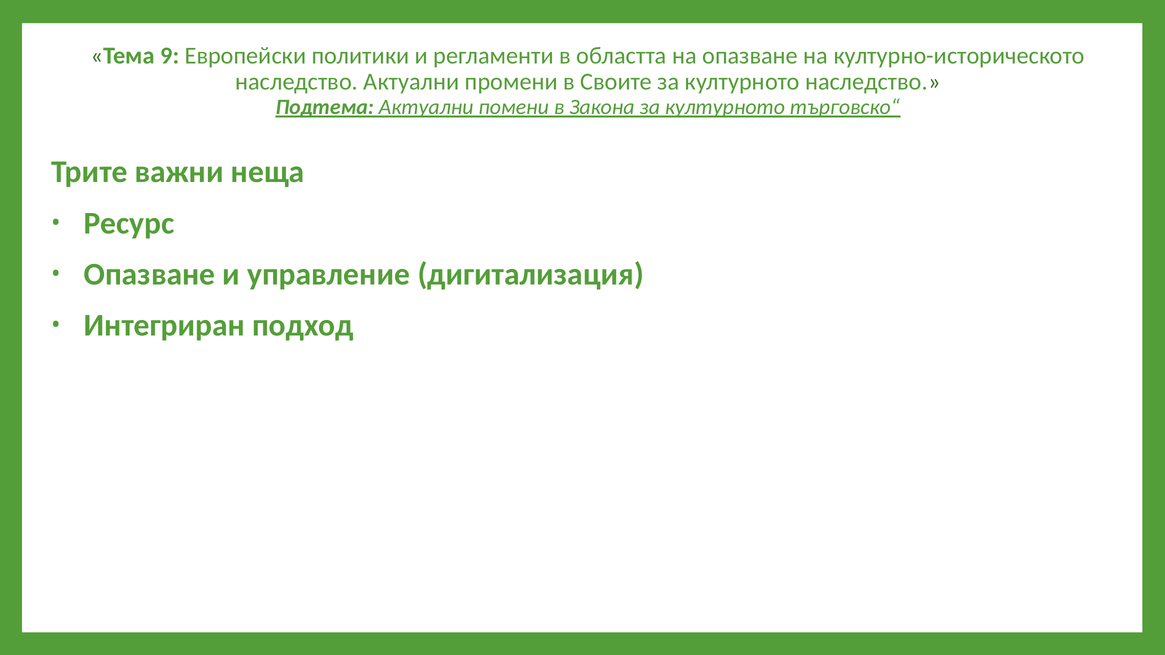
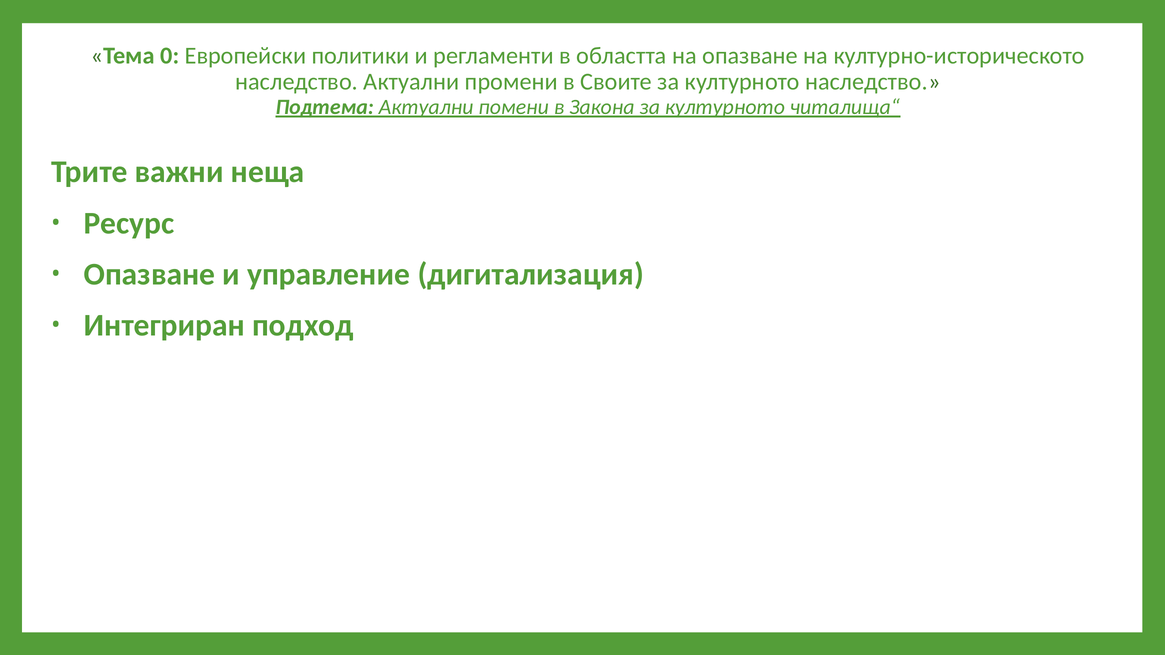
9: 9 -> 0 (170, 56)
търговско“: търговско“ -> читалища“ (845, 107)
